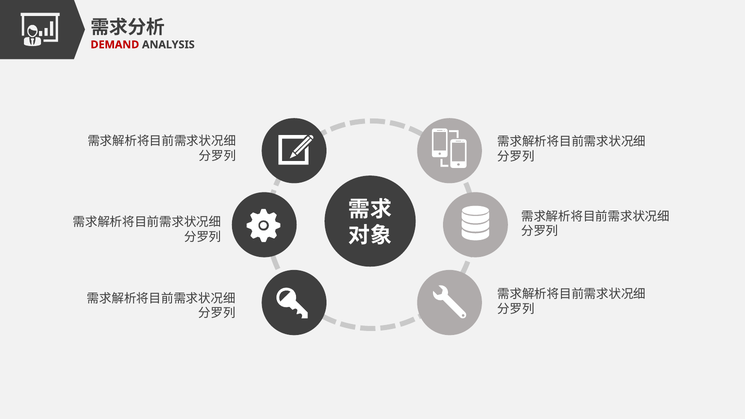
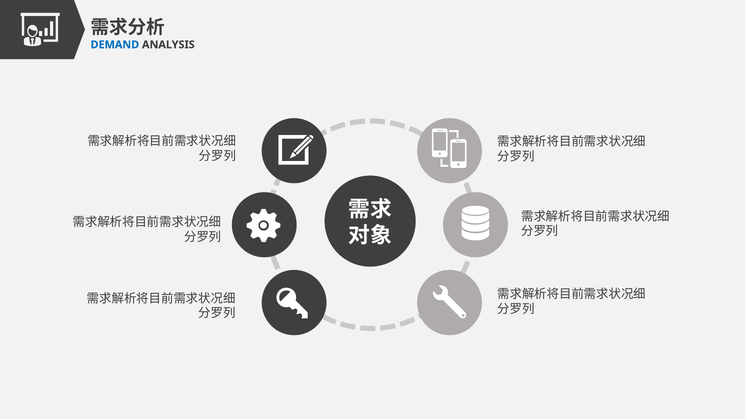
DEMAND colour: red -> blue (115, 45)
